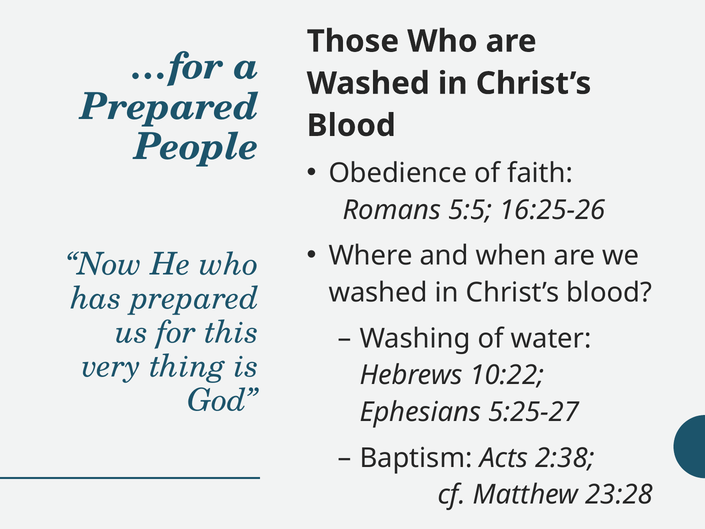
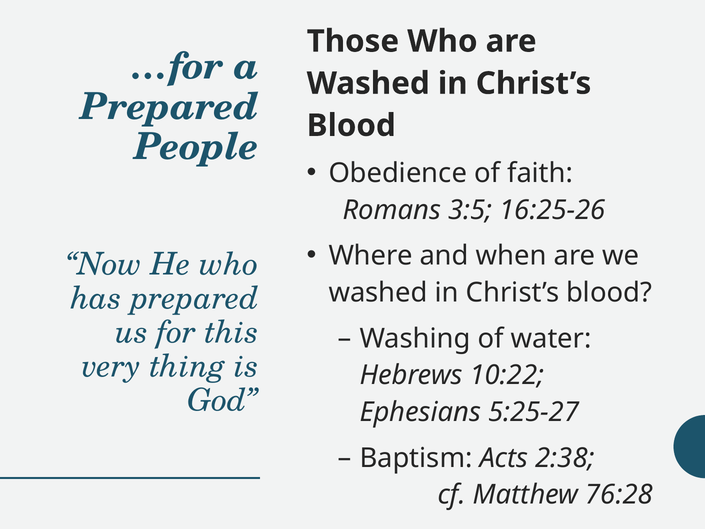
5:5: 5:5 -> 3:5 (470, 210)
23:28: 23:28 -> 76:28 (619, 495)
